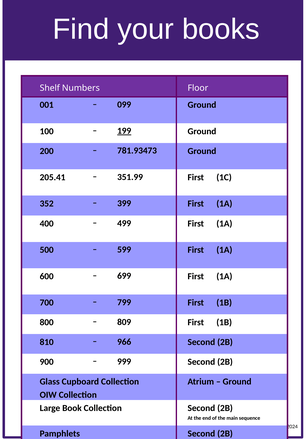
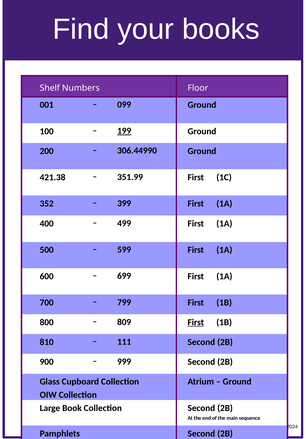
781.93473: 781.93473 -> 306.44990 (137, 151)
205.41: 205.41 -> 421.38 (53, 177)
First underline: none -> present (196, 322)
966: 966 -> 111 (124, 342)
